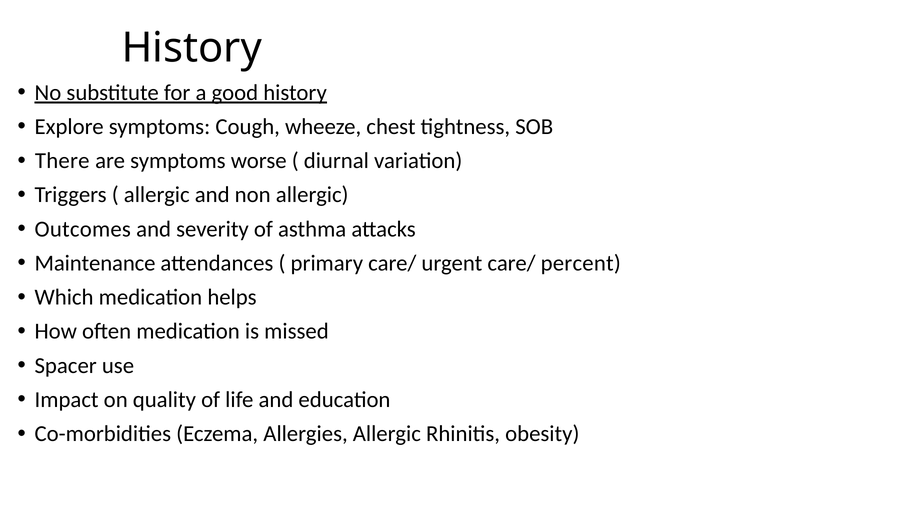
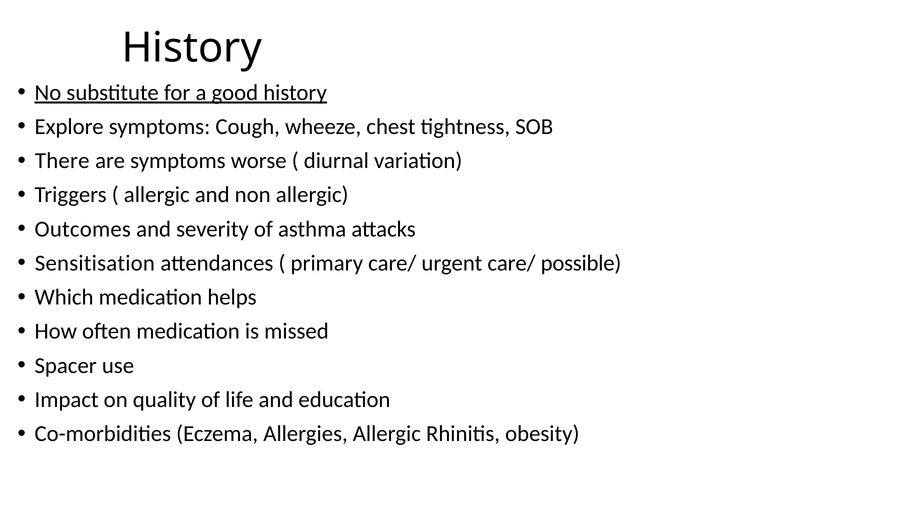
Maintenance: Maintenance -> Sensitisation (95, 263)
percent: percent -> possible (581, 263)
